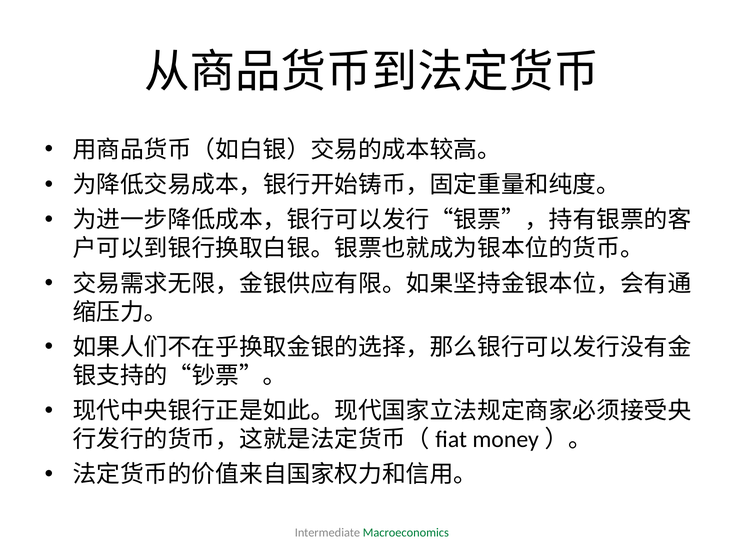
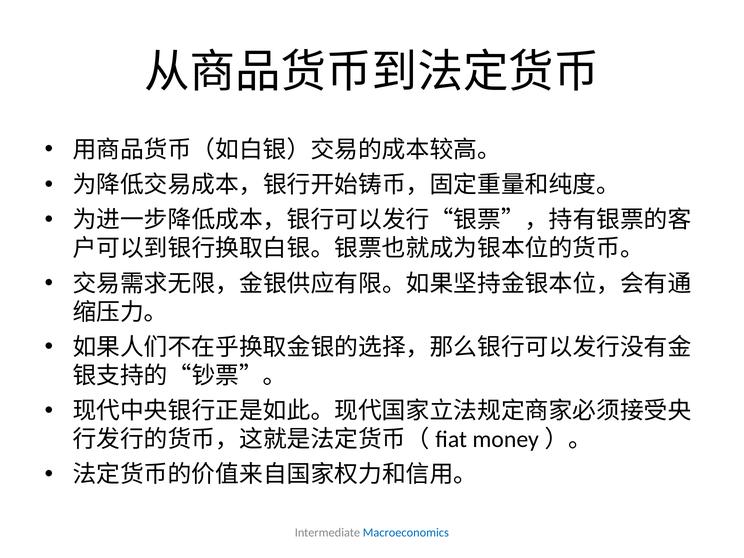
Macroeconomics colour: green -> blue (406, 533)
